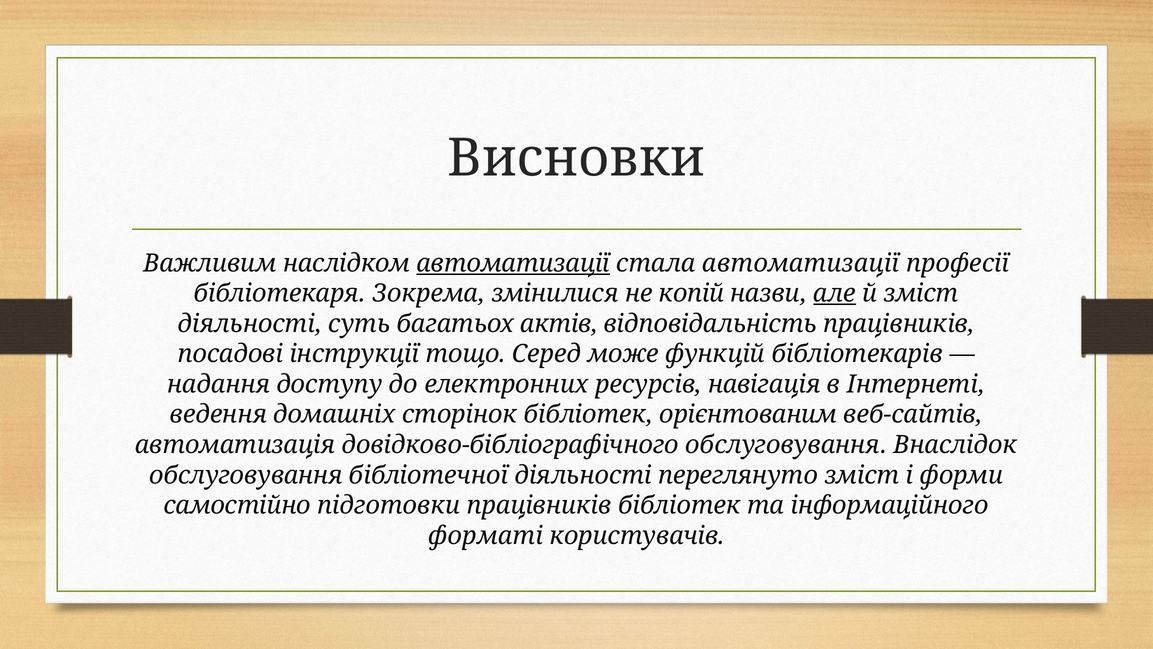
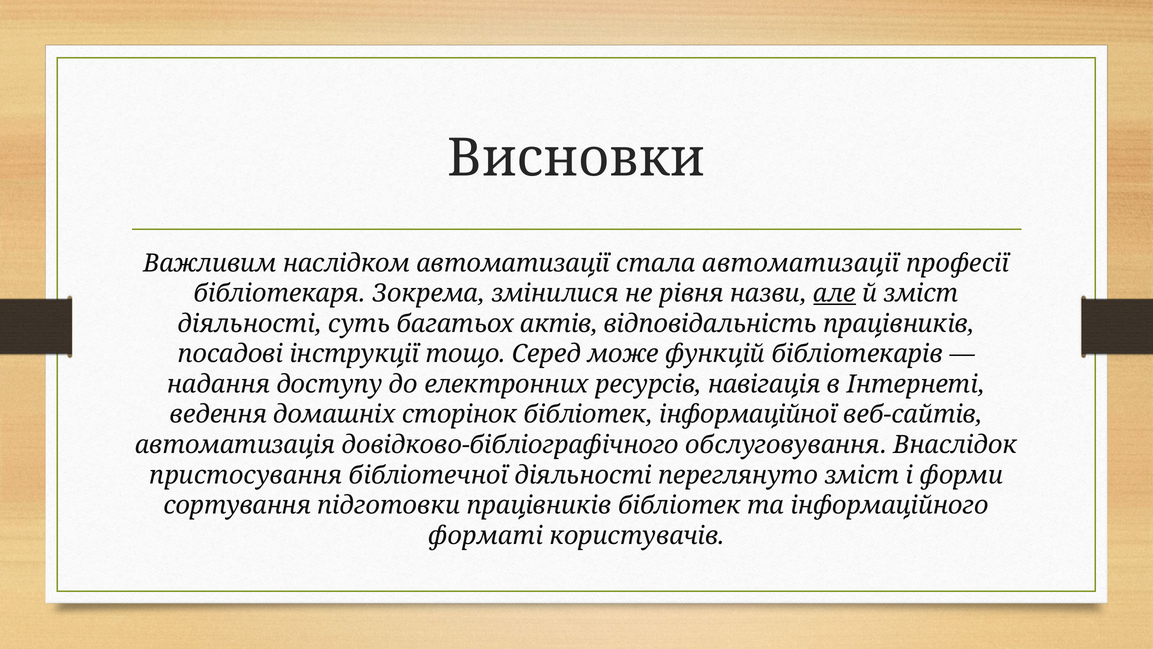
автоматизації underline: present -> none (513, 263)
копій: копій -> рівня (691, 293)
орієнтованим: орієнтованим -> інформаційної (748, 414)
обслуговування: обслуговування -> пристосування (246, 475)
самостійно: самостійно -> сортування (237, 505)
